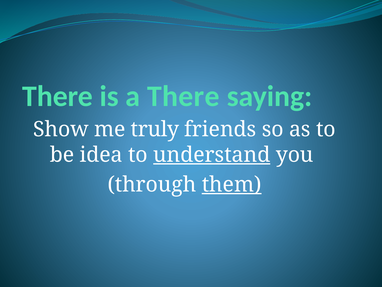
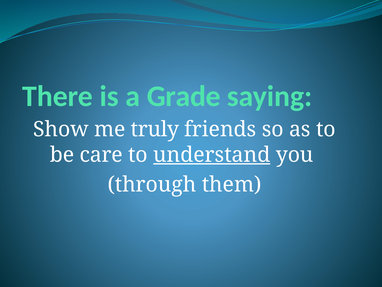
a There: There -> Grade (184, 96)
idea: idea -> care (101, 155)
them underline: present -> none (232, 184)
